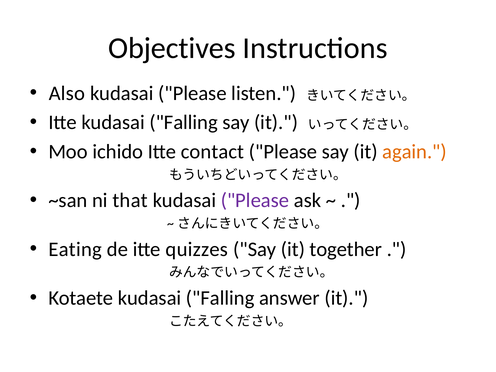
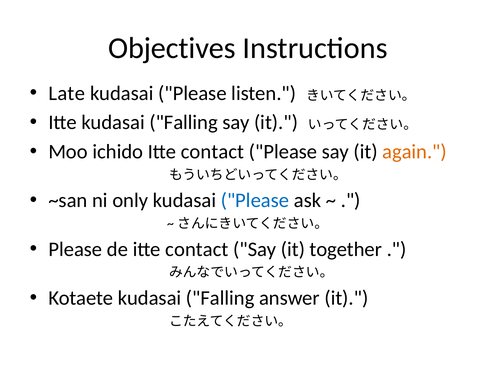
Also: Also -> Late (67, 93)
that: that -> only (130, 200)
Please colour: purple -> blue (255, 200)
Eating: Eating -> Please (75, 249)
de itte quizzes: quizzes -> contact (197, 249)
